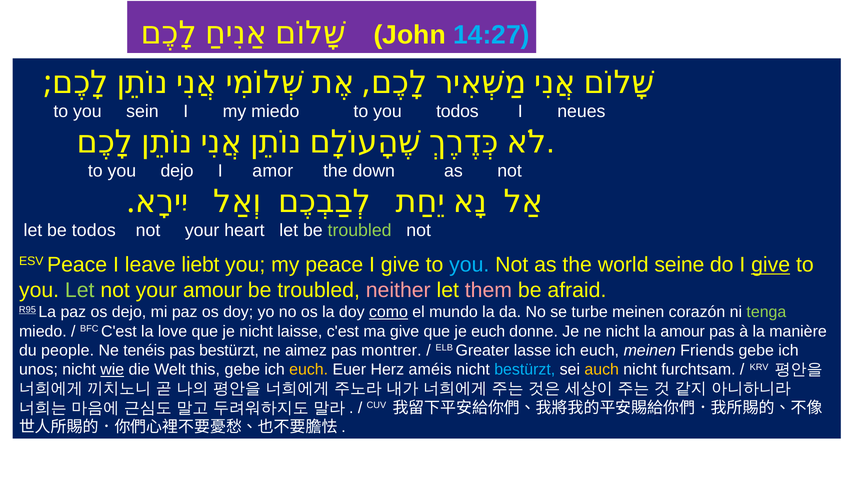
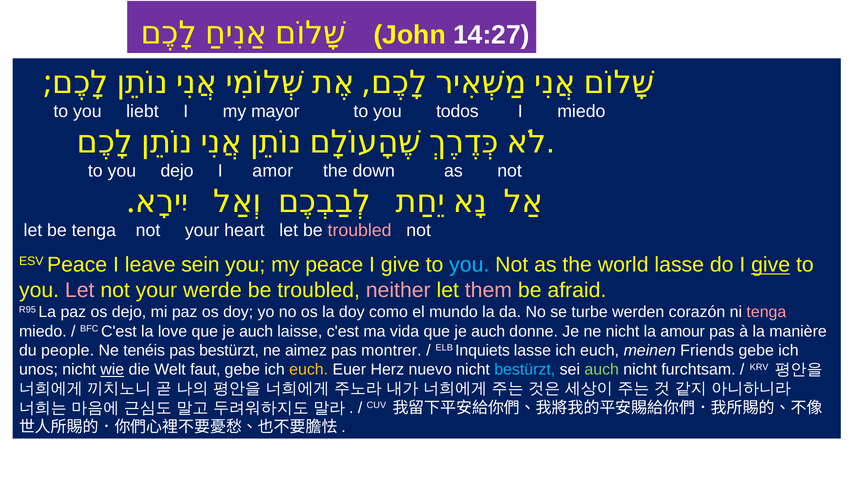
14:27 colour: light blue -> white (491, 35)
sein: sein -> liebt (142, 111)
my miedo: miedo -> mayor (275, 111)
I neues: neues -> miedo (581, 111)
be todos: todos -> tenga (94, 230)
troubled colour: light green -> pink (360, 230)
liebt: liebt -> sein (200, 265)
world seine: seine -> lasse (679, 265)
Let colour: light green -> pink (80, 290)
your amour: amour -> werde (212, 290)
R95 underline: present -> none (27, 309)
como underline: present -> none (388, 312)
turbe meinen: meinen -> werden (638, 312)
tenga colour: light green -> pink (766, 312)
nicht: nicht -> auch (256, 331)
ma give: give -> vida (405, 331)
euch: euch -> auch (488, 331)
Greater: Greater -> Inquiets (483, 350)
this: this -> faut (205, 369)
améis: améis -> nuevo (430, 369)
auch colour: yellow -> light green (602, 369)
